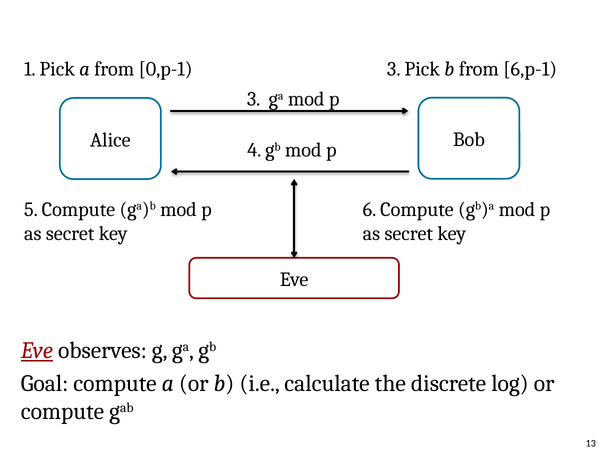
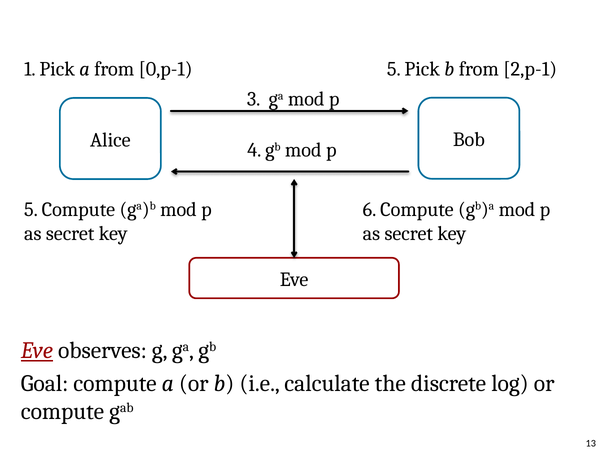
0,p-1 3: 3 -> 5 (394, 69)
6,p-1: 6,p-1 -> 2,p-1 (530, 69)
